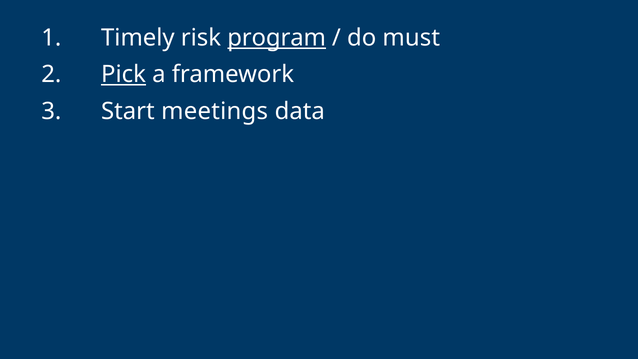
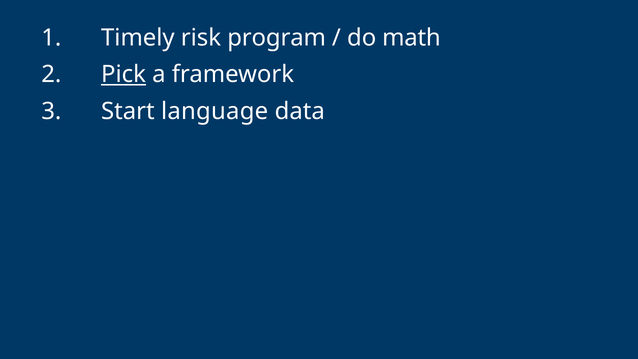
program underline: present -> none (277, 38)
must: must -> math (411, 38)
meetings: meetings -> language (215, 111)
